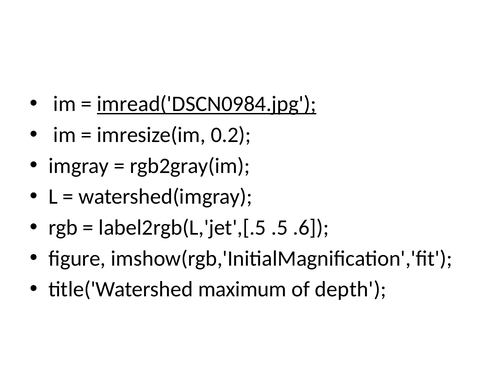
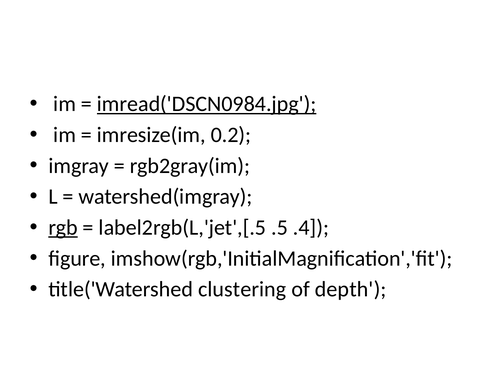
rgb underline: none -> present (63, 228)
.6: .6 -> .4 (311, 228)
maximum: maximum -> clustering (242, 289)
